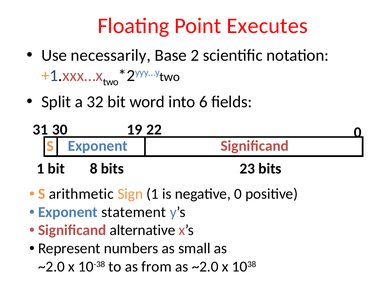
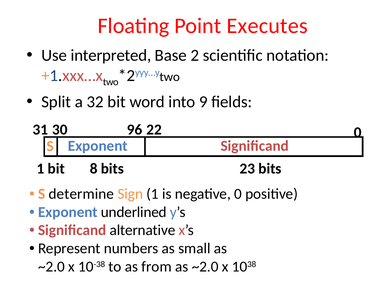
necessarily: necessarily -> interpreted (111, 55)
6: 6 -> 9 (203, 102)
19: 19 -> 96 (135, 130)
arithmetic: arithmetic -> determine (81, 194)
statement: statement -> underlined (134, 212)
